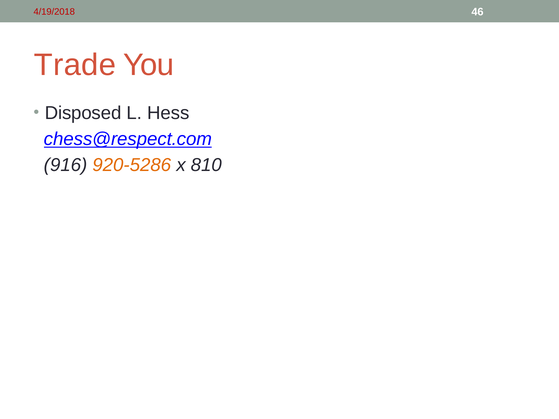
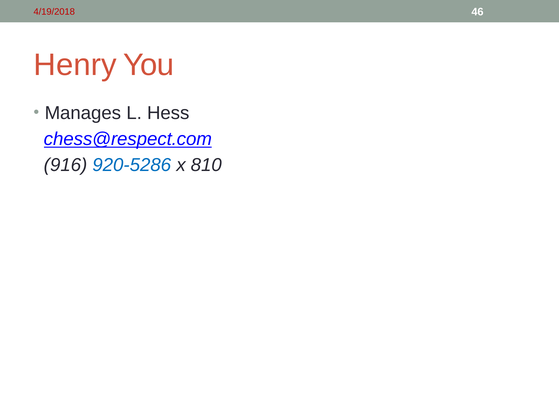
Trade: Trade -> Henry (75, 65)
Disposed: Disposed -> Manages (83, 113)
920-5286 colour: orange -> blue (132, 165)
